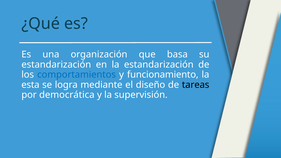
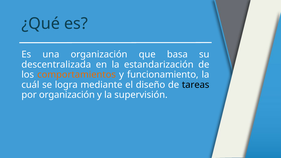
estandarización: estandarización -> descentralizada (56, 65)
comportamientos colour: blue -> orange (77, 75)
esta: esta -> cuál (30, 85)
por democrática: democrática -> organización (67, 95)
